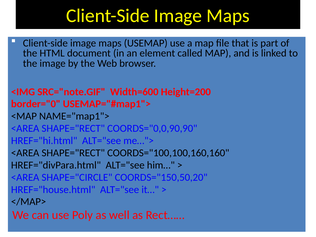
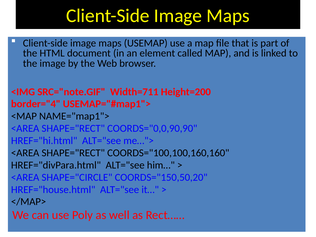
Width=600: Width=600 -> Width=711 (134, 92)
border="0: border="0 -> border="4 (36, 104)
